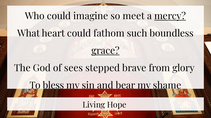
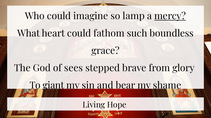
meet: meet -> lamp (134, 16)
grace underline: present -> none (105, 51)
bless: bless -> giant (53, 86)
